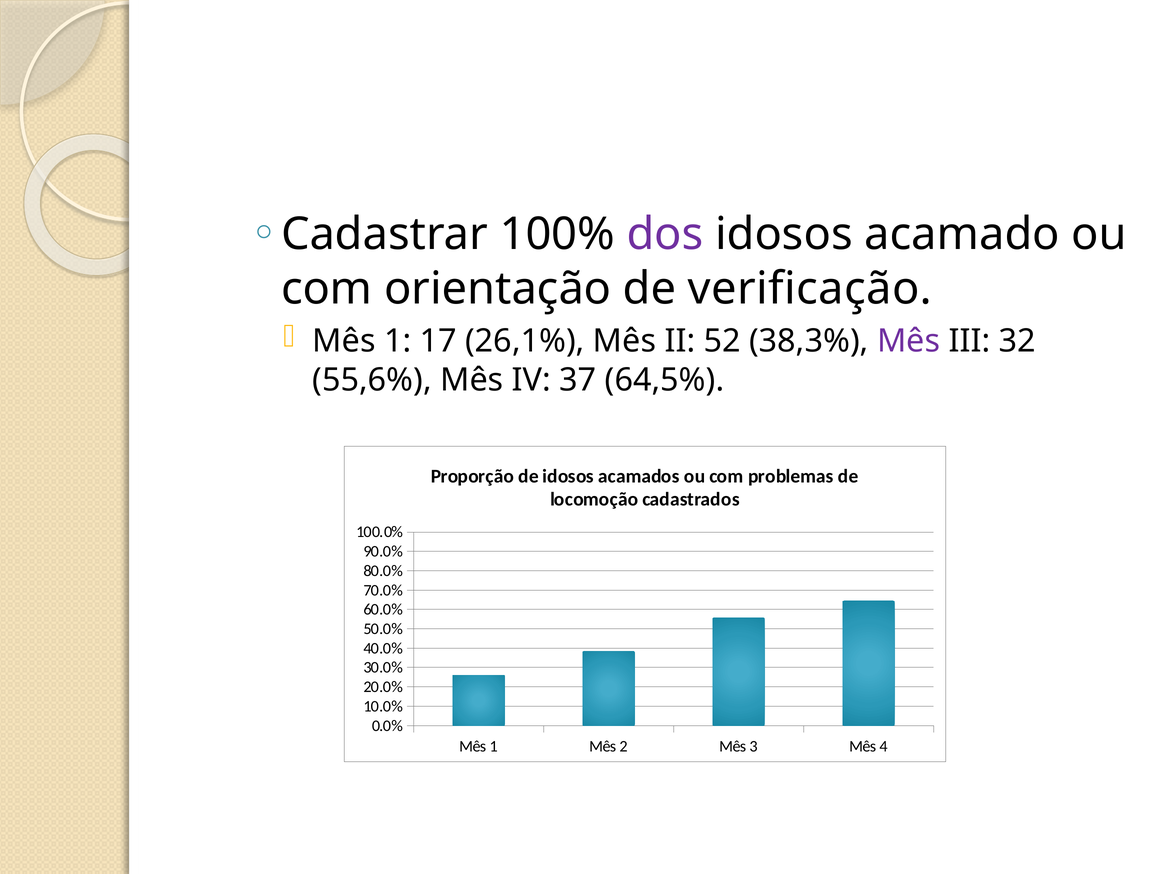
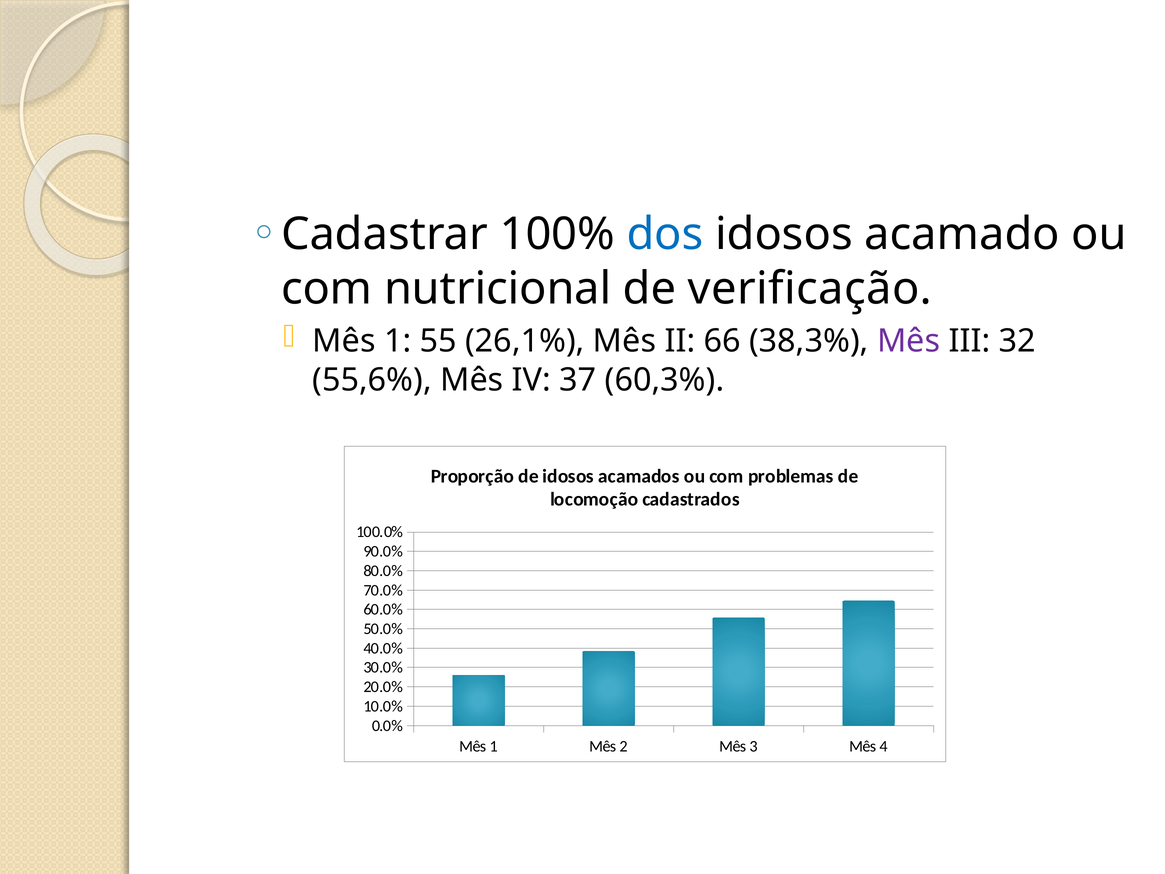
dos colour: purple -> blue (665, 234)
orientação: orientação -> nutricional (498, 289)
17: 17 -> 55 (438, 341)
52: 52 -> 66 (722, 341)
64,5%: 64,5% -> 60,3% (665, 380)
